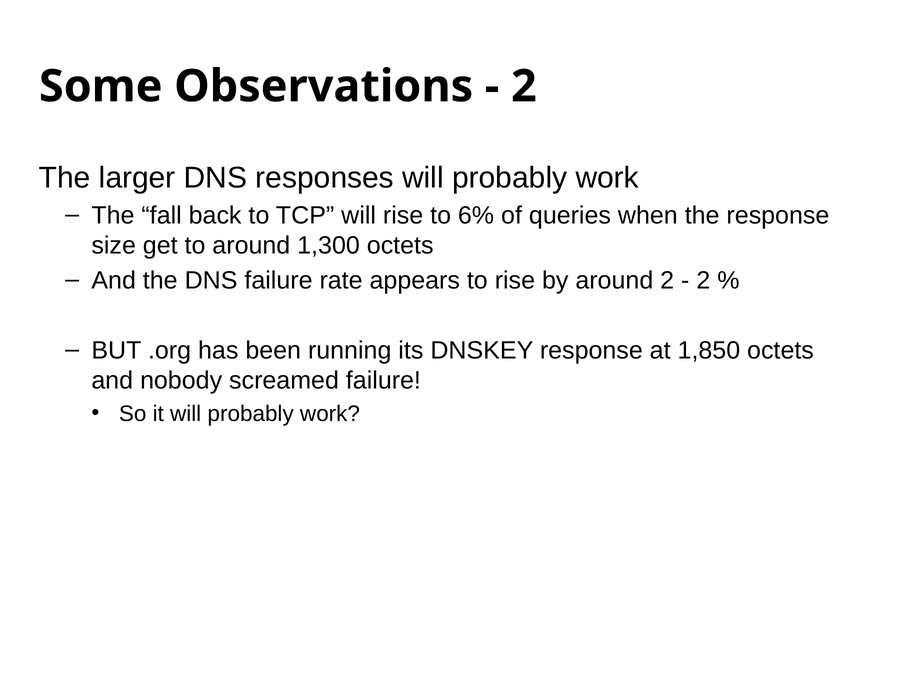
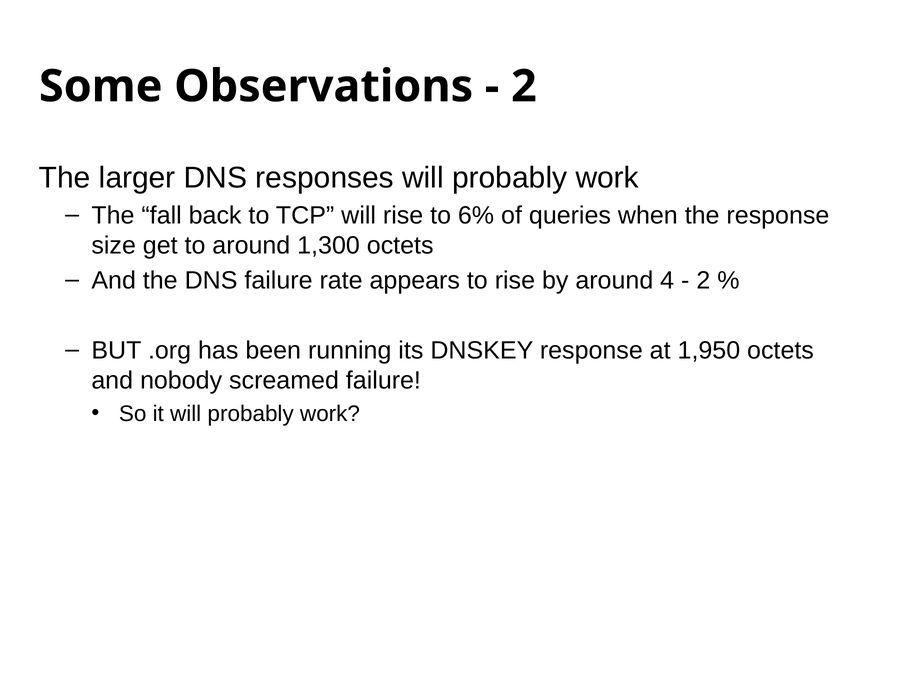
around 2: 2 -> 4 (667, 280)
1,850: 1,850 -> 1,950 (709, 350)
